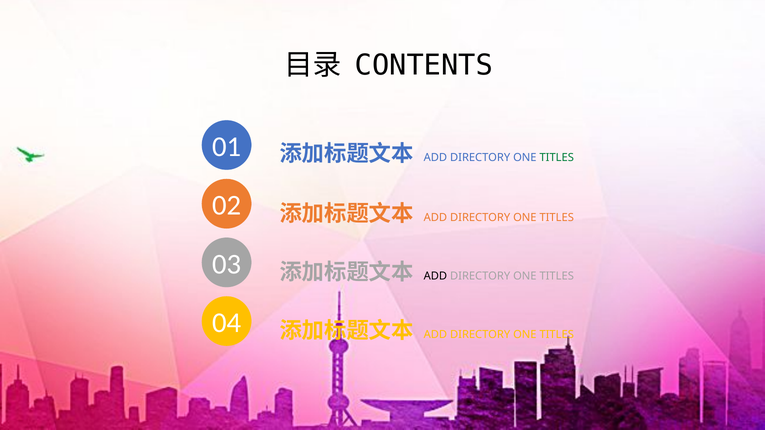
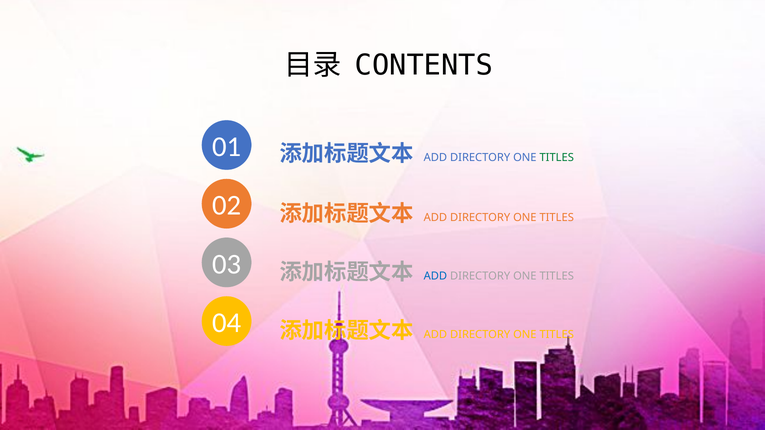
ADD colour: black -> blue (435, 276)
